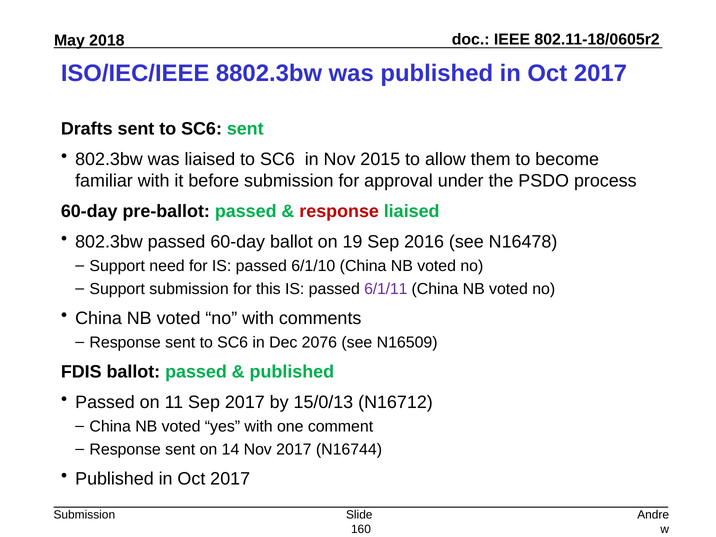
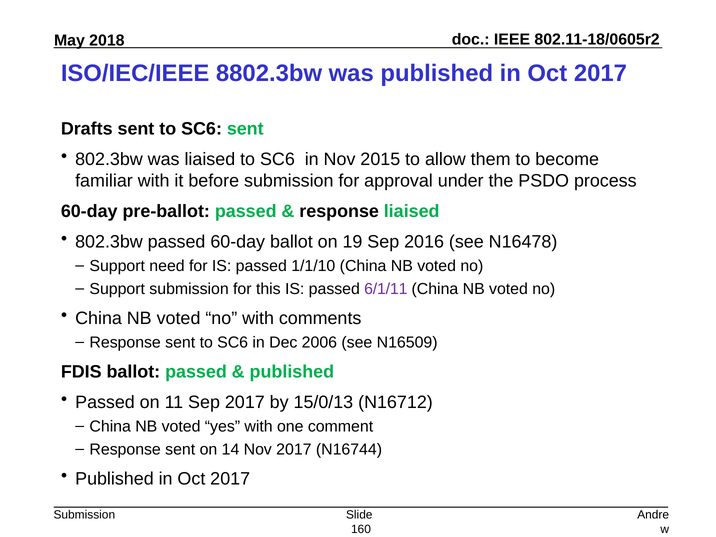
response colour: red -> black (339, 211)
6/1/10: 6/1/10 -> 1/1/10 (313, 266)
2076: 2076 -> 2006 (319, 342)
